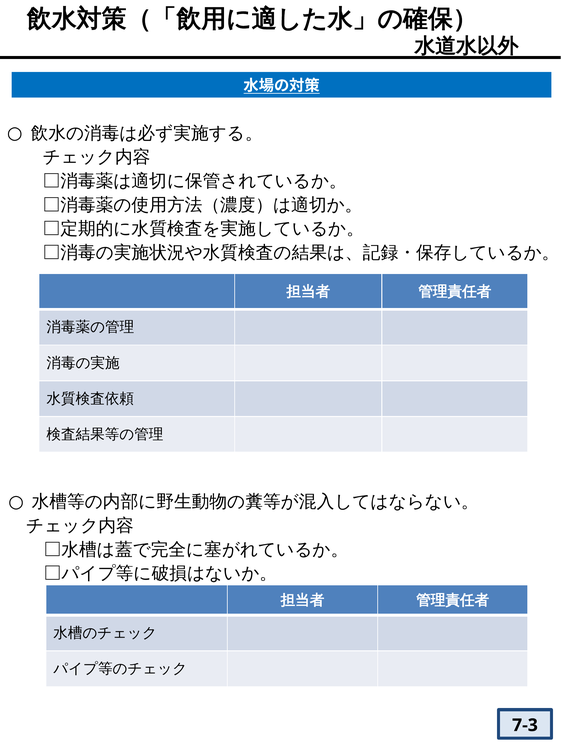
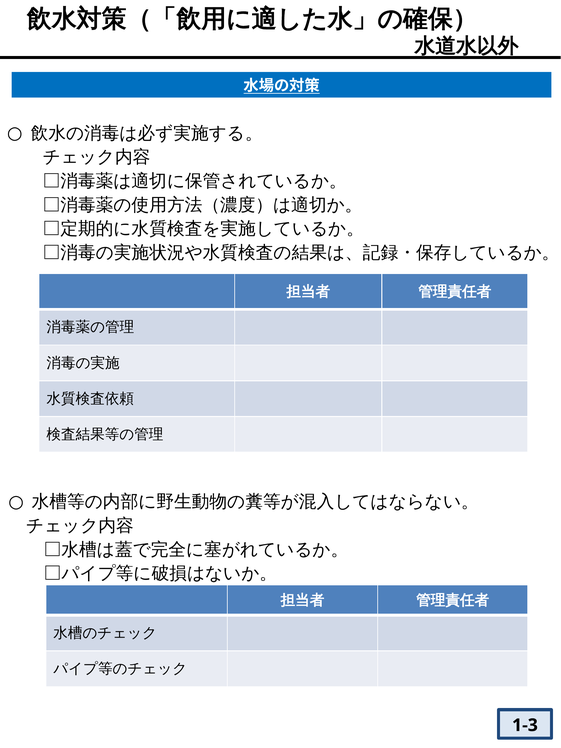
7-3: 7-3 -> 1-3 (525, 725)
